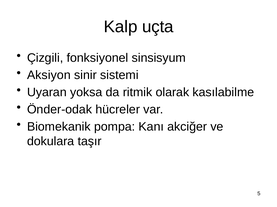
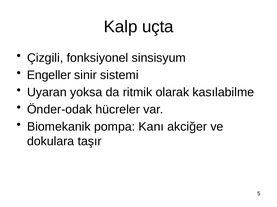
Aksiyon: Aksiyon -> Engeller (49, 75)
